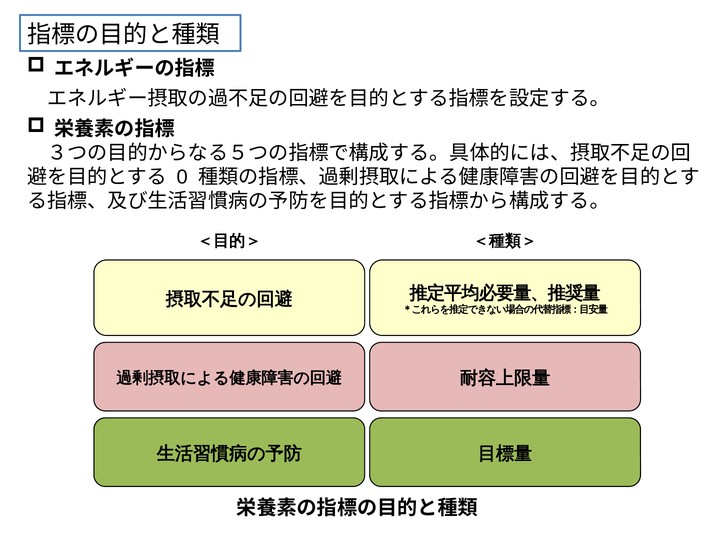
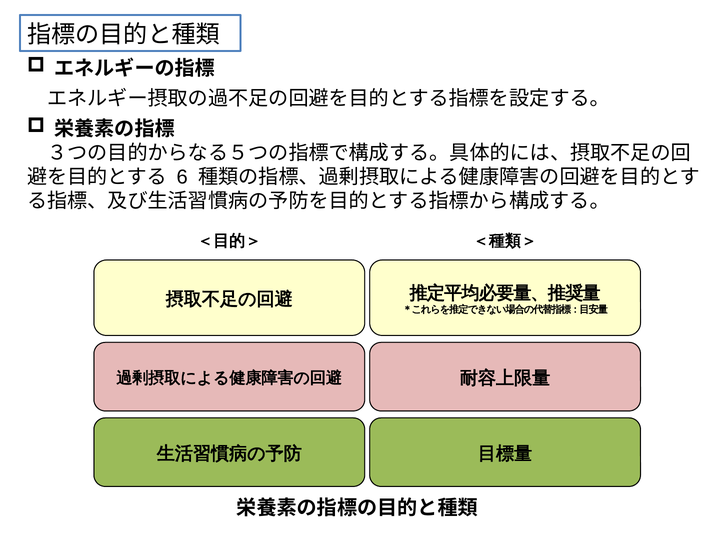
0: 0 -> 6 (182, 177)
